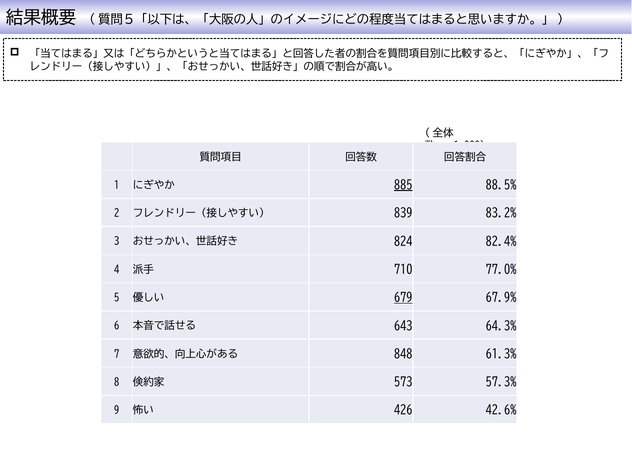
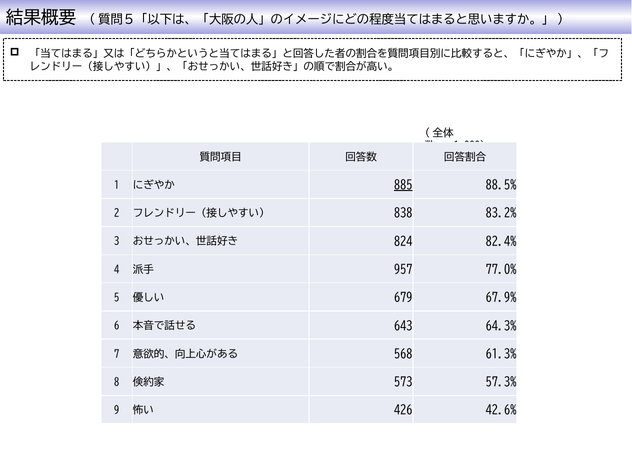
839: 839 -> 838 (403, 213)
710: 710 -> 957 (403, 270)
679 underline: present -> none (403, 298)
848: 848 -> 568 (403, 354)
